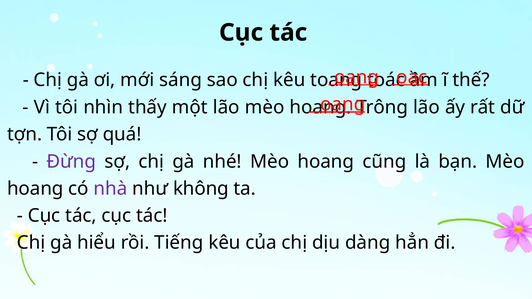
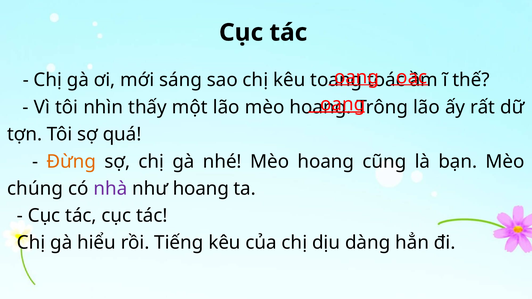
Đừng colour: purple -> orange (71, 162)
hoang: hoang -> chúng (35, 189)
như không: không -> hoang (201, 189)
